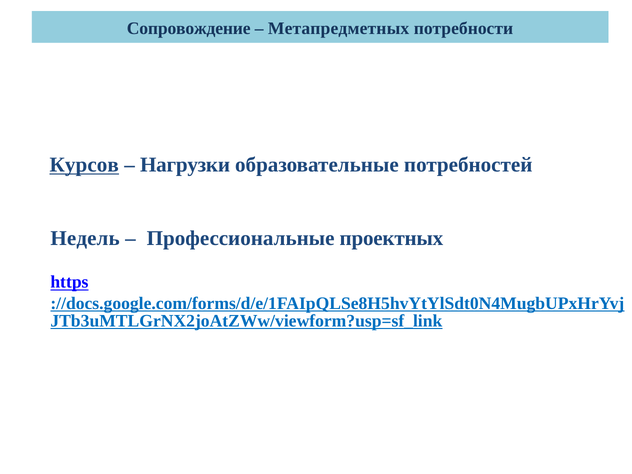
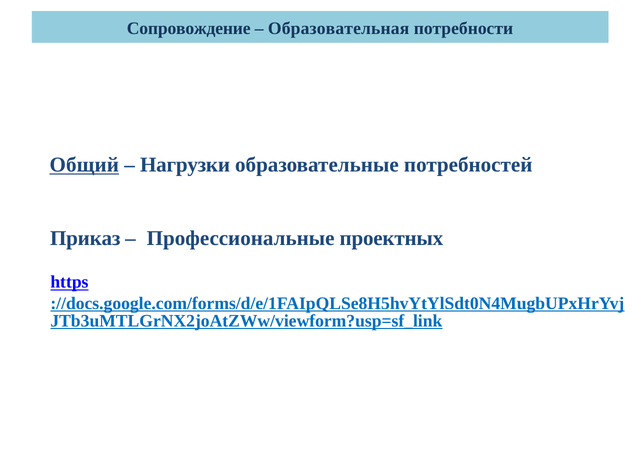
Метапредметных: Метапредметных -> Образовательная (339, 28)
Курсов: Курсов -> Общий (84, 165)
Недель: Недель -> Приказ (85, 238)
